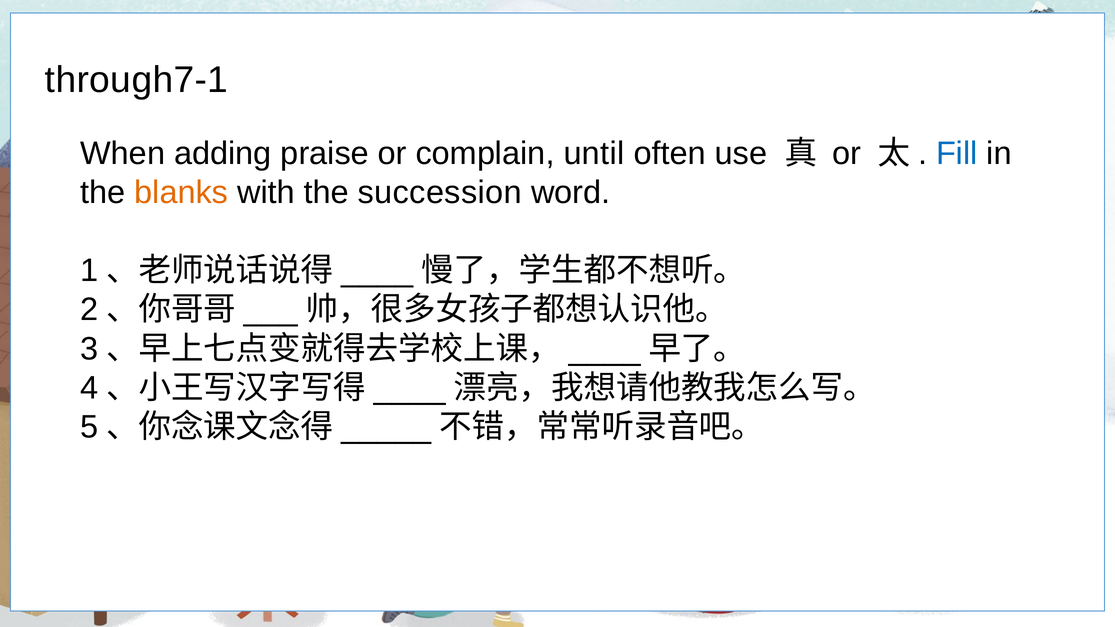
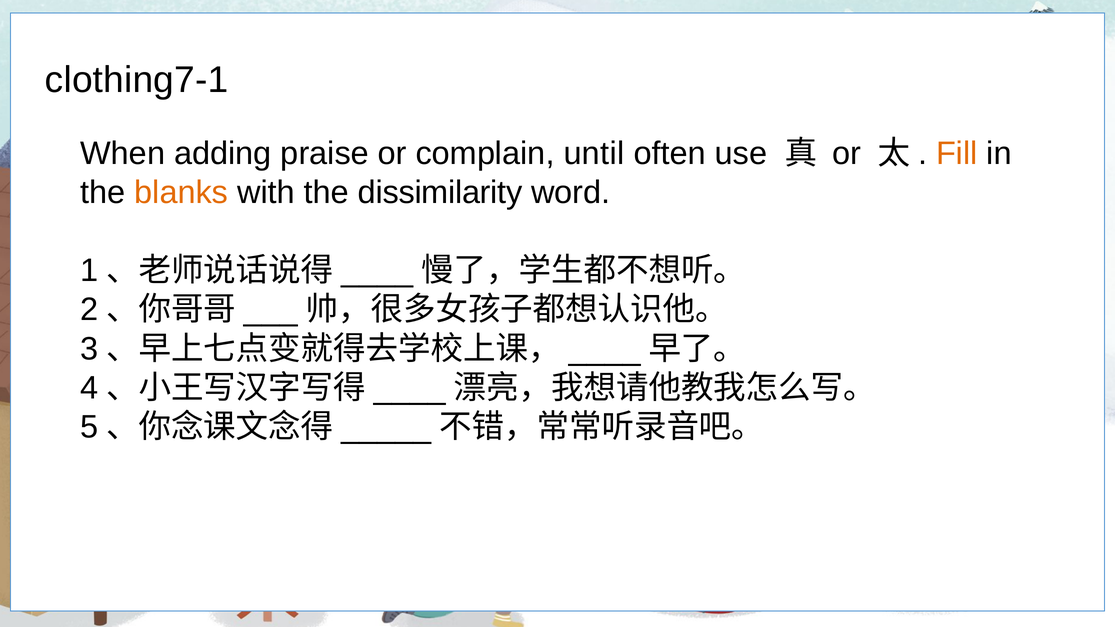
through7-1: through7-1 -> clothing7-1 (137, 80)
Fill colour: blue -> orange (957, 154)
succession: succession -> dissimilarity (440, 193)
